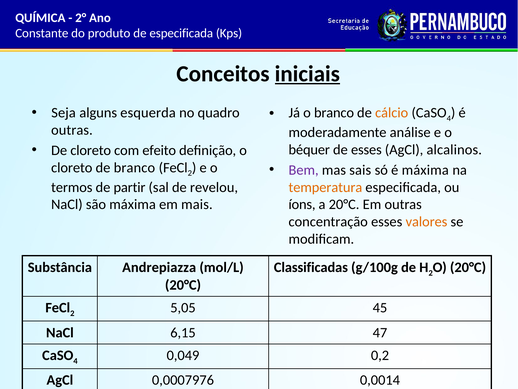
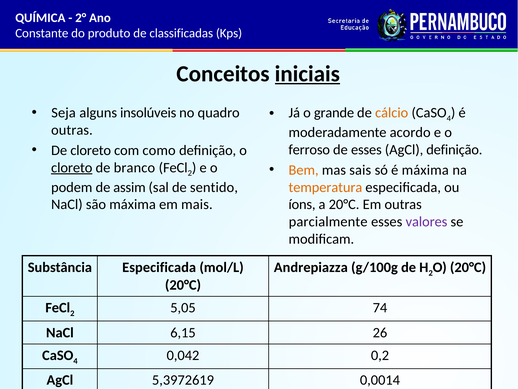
de especificada: especificada -> classificadas (181, 33)
esquerda: esquerda -> insolúveis (148, 113)
o branco: branco -> grande (334, 113)
análise: análise -> acordo (410, 132)
efeito: efeito -> como (159, 150)
béquer: béquer -> ferroso (309, 150)
AgCl alcalinos: alcalinos -> definição (454, 150)
cloreto underline: none -> present (72, 167)
Bem colour: purple -> orange (304, 170)
termos: termos -> podem (72, 187)
partir: partir -> assim (130, 187)
revelou: revelou -> sentido (214, 187)
concentração: concentração -> parcialmente (328, 222)
valores colour: orange -> purple (426, 222)
Substância Andrepiazza: Andrepiazza -> Especificada (159, 267)
Classificadas: Classificadas -> Andrepiazza (311, 267)
45: 45 -> 74 (380, 307)
47: 47 -> 26 (380, 332)
0,049: 0,049 -> 0,042 (183, 355)
0,0007976: 0,0007976 -> 5,3972619 (183, 380)
